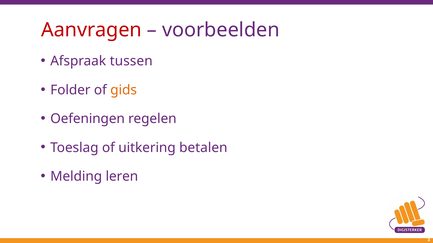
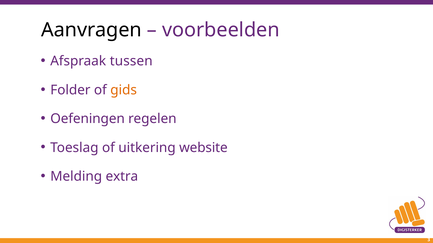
Aanvragen colour: red -> black (91, 30)
betalen: betalen -> website (203, 148)
leren: leren -> extra (122, 177)
